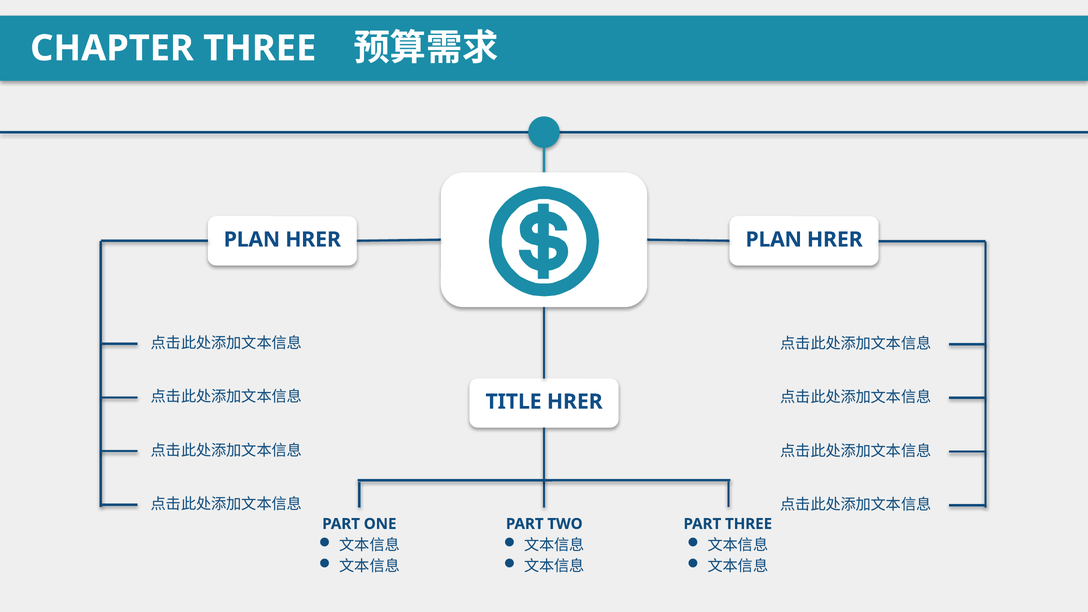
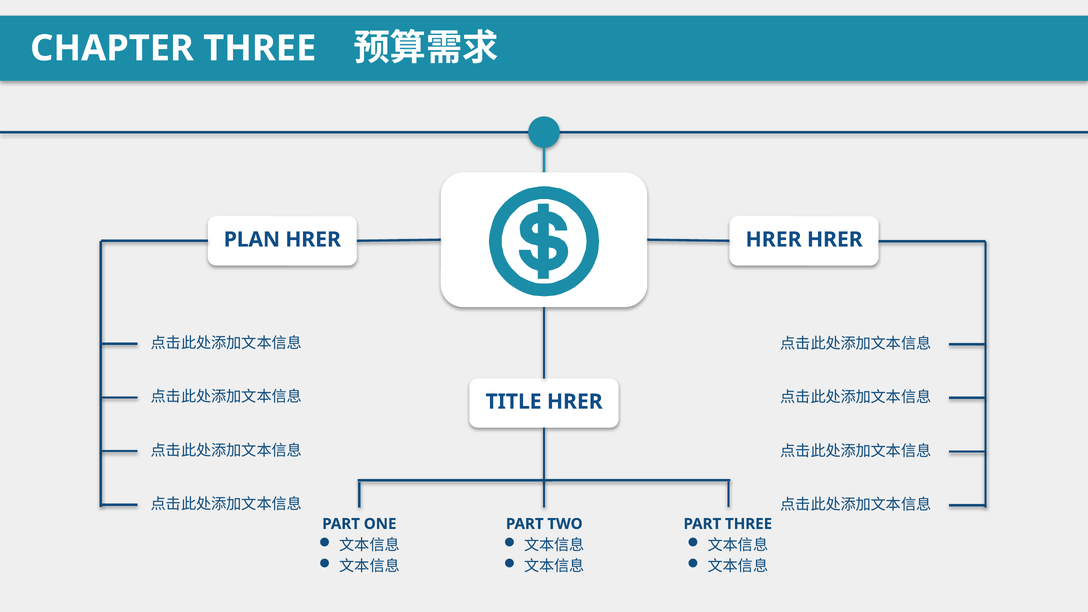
PLAN: PLAN -> HRER (774, 240)
